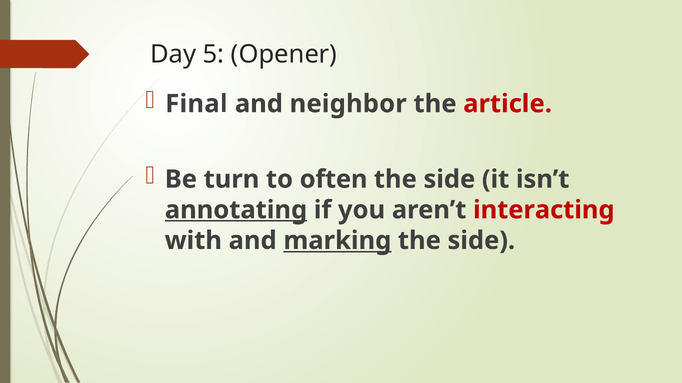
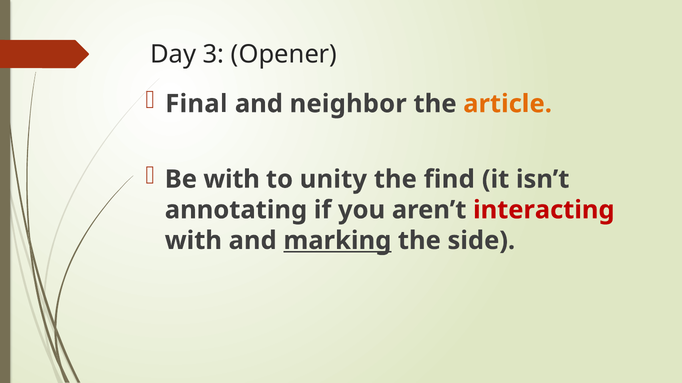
5: 5 -> 3 (214, 55)
article colour: red -> orange (508, 104)
Be turn: turn -> with (232, 180)
often: often -> unity (333, 180)
side: side -> find (449, 180)
annotating underline: present -> none (236, 210)
